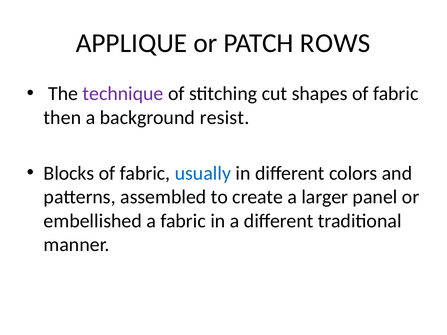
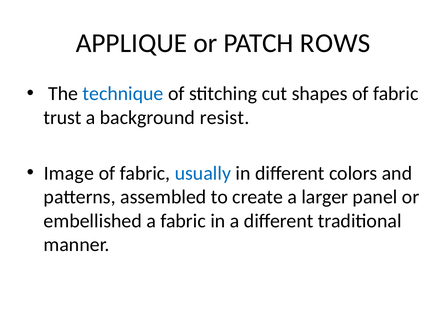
technique colour: purple -> blue (123, 94)
then: then -> trust (62, 118)
Blocks: Blocks -> Image (69, 173)
